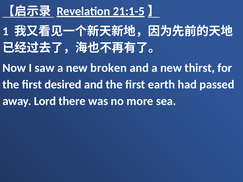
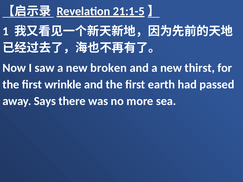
desired: desired -> wrinkle (63, 85)
Lord: Lord -> Says (45, 101)
